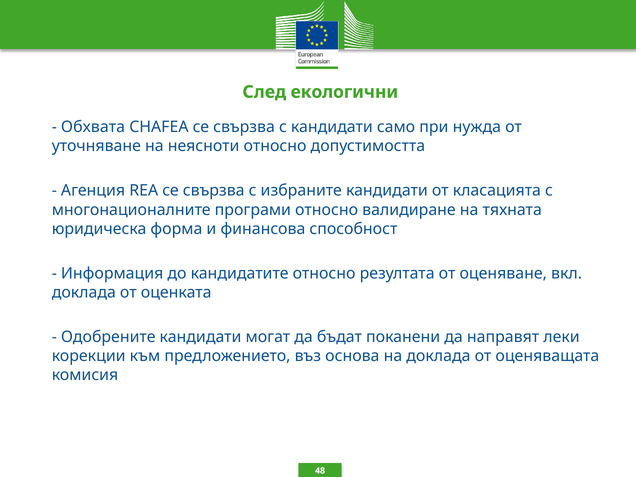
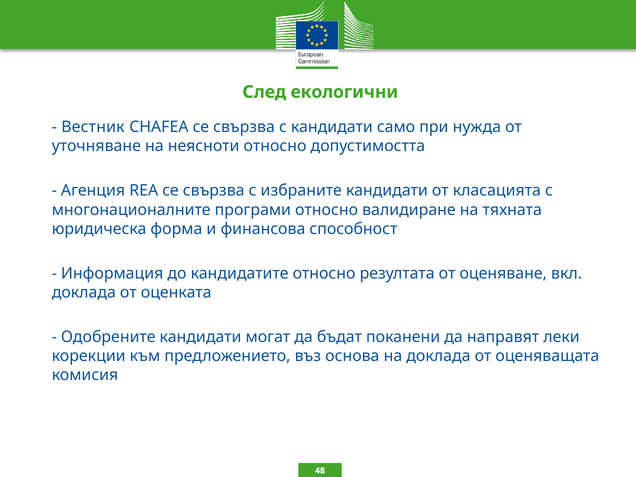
Обхвата: Обхвата -> Вестник (93, 127)
